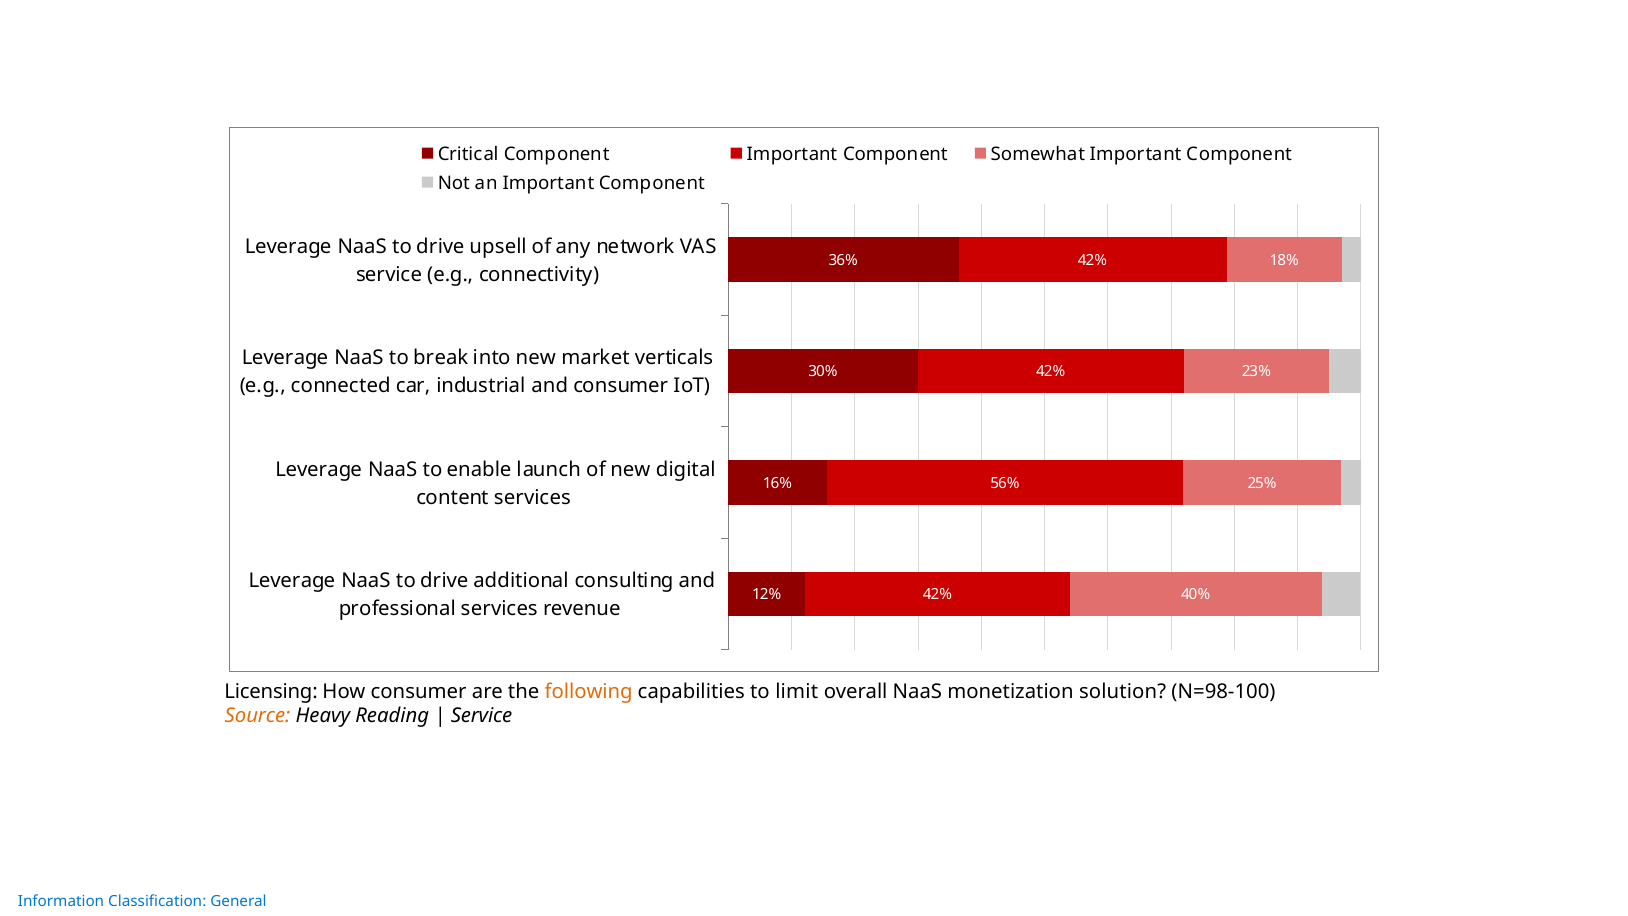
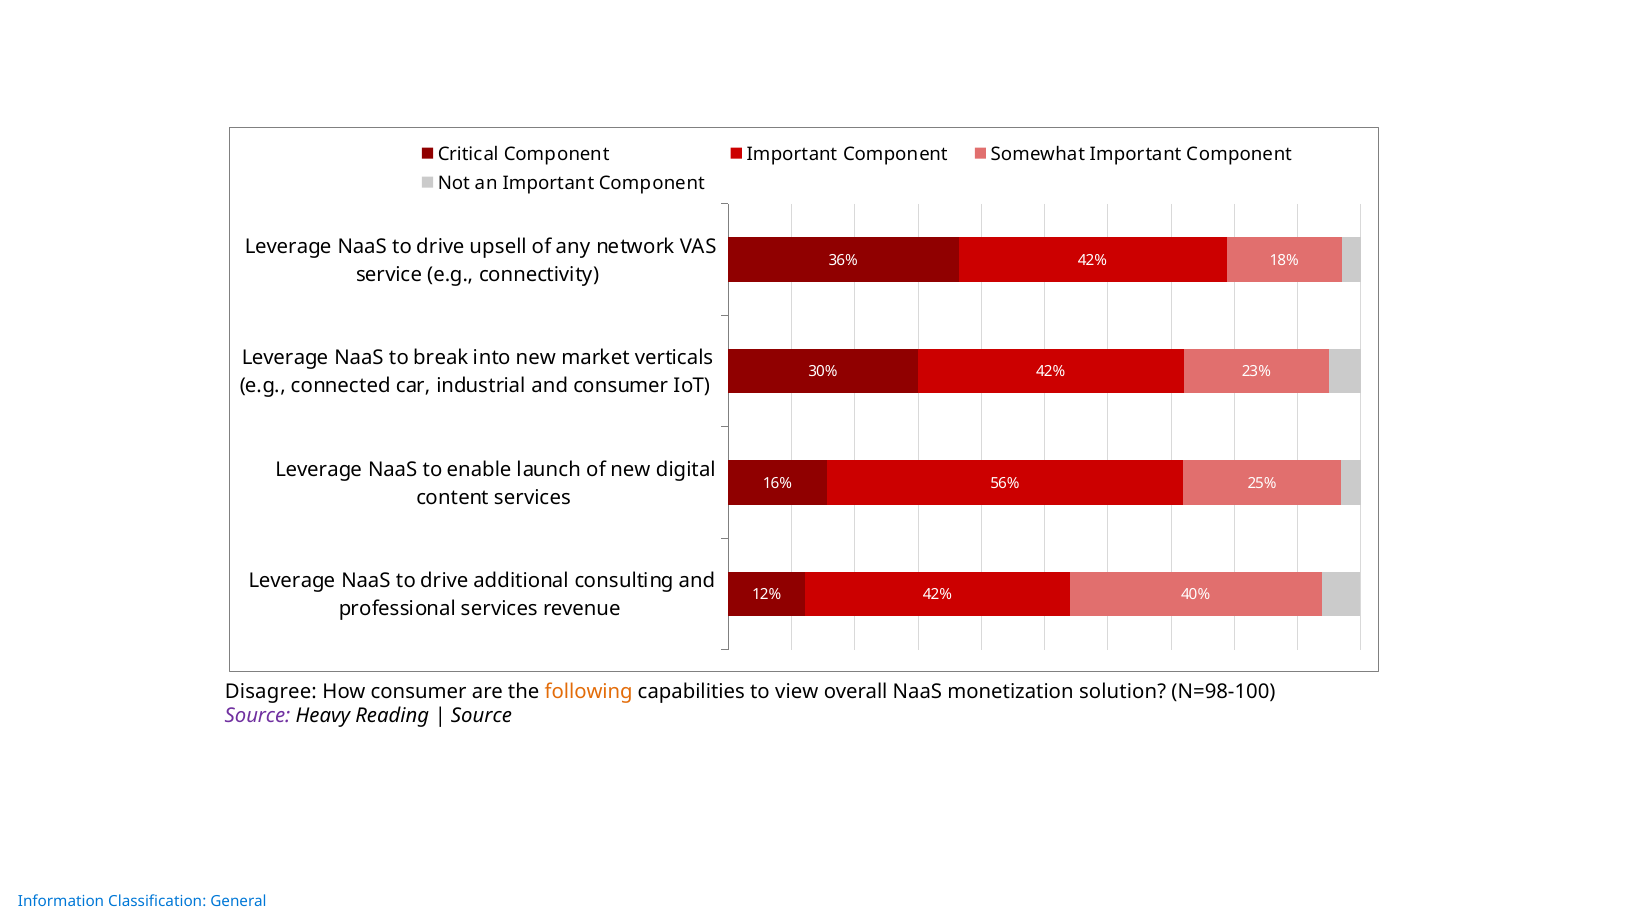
Licensing: Licensing -> Disagree (271, 691)
limit: limit -> view (797, 691)
Source colour: orange -> purple (258, 716)
Service: Service -> Source (481, 716)
